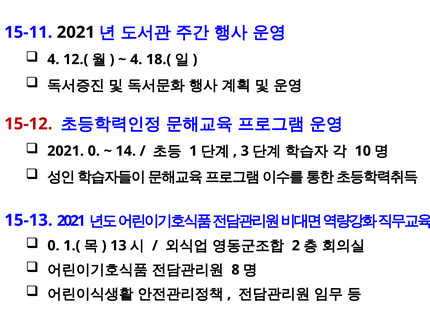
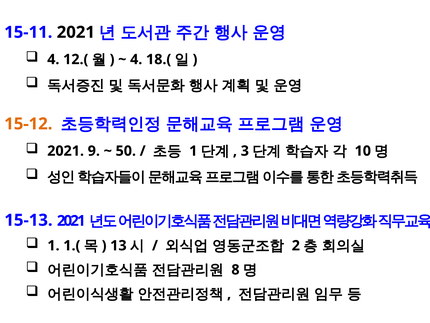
15-12 colour: red -> orange (28, 124)
2021 0: 0 -> 9 (94, 151)
14: 14 -> 50 (126, 151)
0: 0 -> 1 (53, 245)
